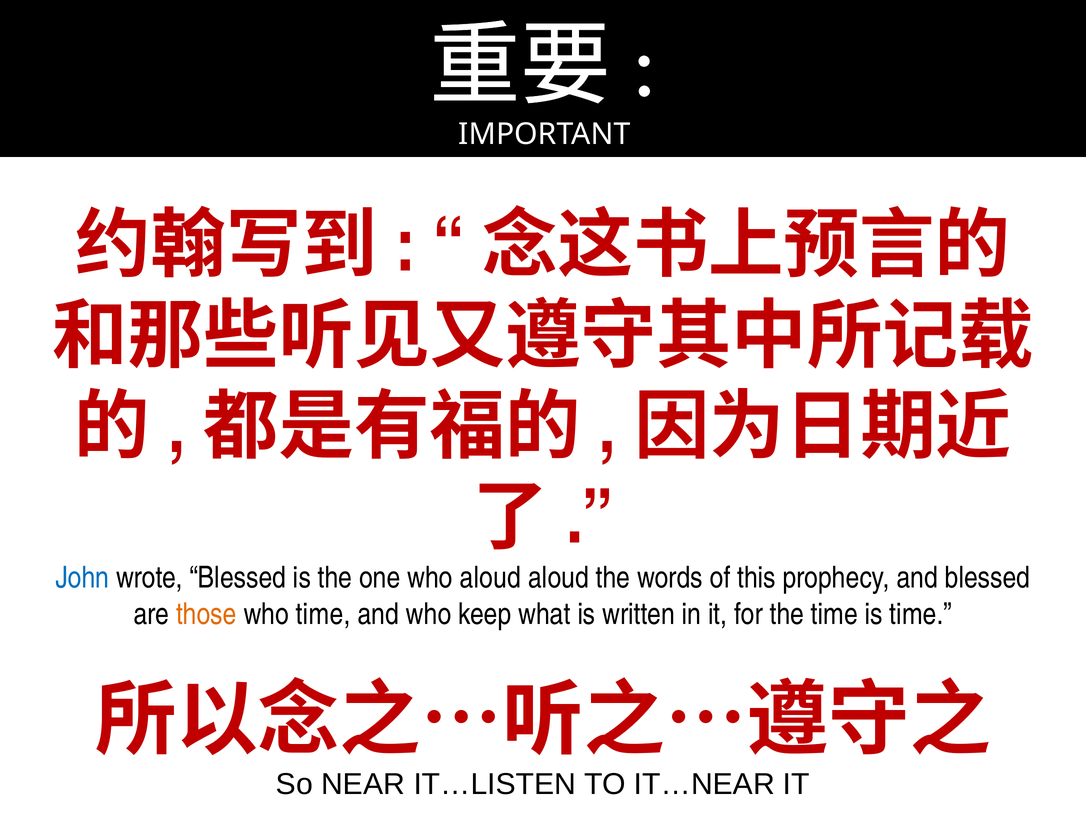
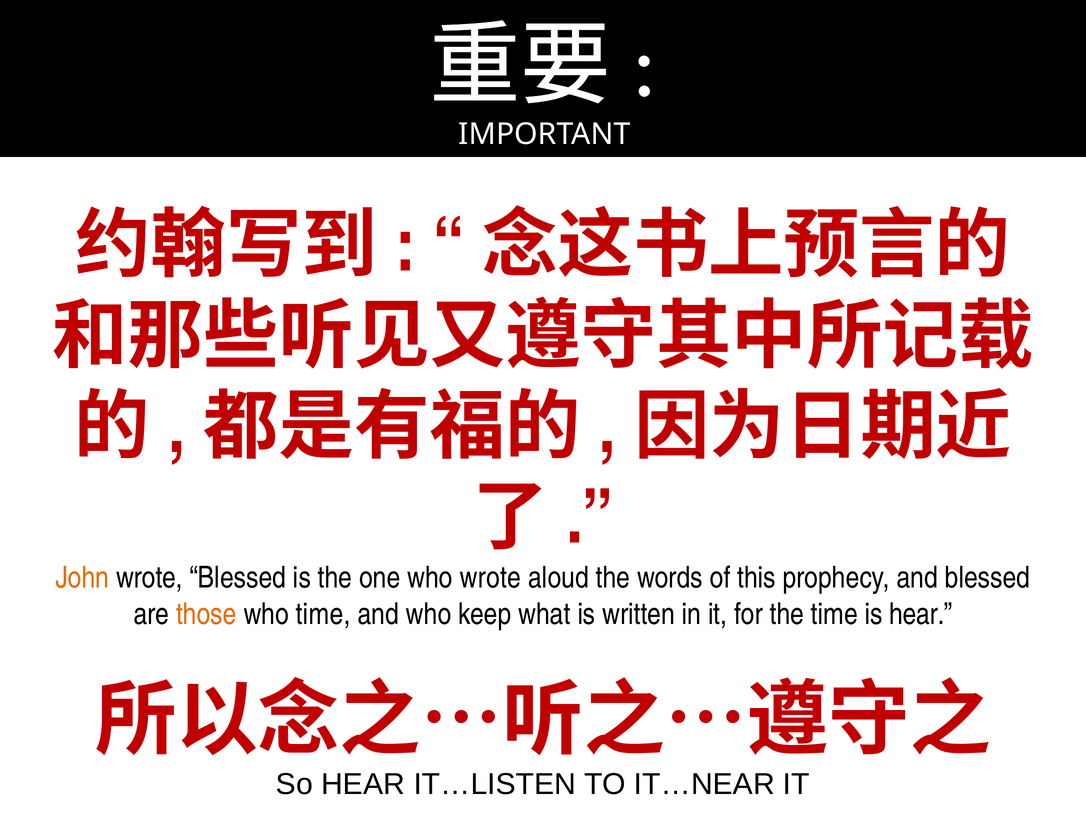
John colour: blue -> orange (82, 578)
who aloud: aloud -> wrote (490, 578)
is time: time -> hear (921, 614)
So NEAR: NEAR -> HEAR (363, 784)
